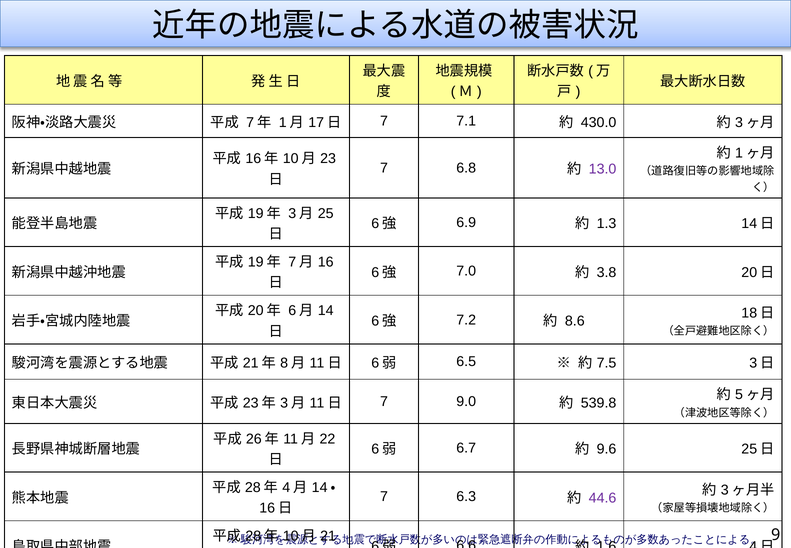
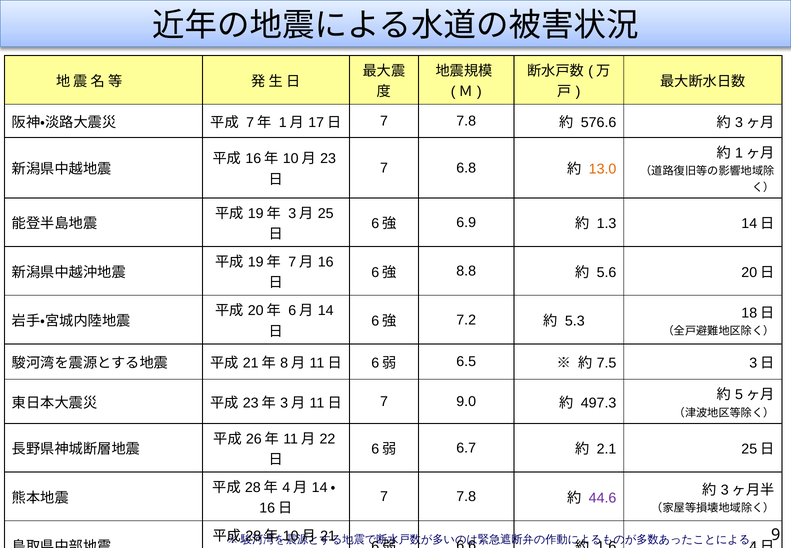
7.1: 7.1 -> 7.8 (466, 121)
430.0: 430.0 -> 576.6 (599, 122)
13.0 colour: purple -> orange (603, 169)
7.0: 7.0 -> 8.8 (466, 271)
3.8: 3.8 -> 5.6 (607, 272)
8.6: 8.6 -> 5.3 (575, 321)
539.8: 539.8 -> 497.3 (599, 403)
9.6: 9.6 -> 2.1 (607, 449)
6.3: 6.3 -> 7.8 (466, 496)
